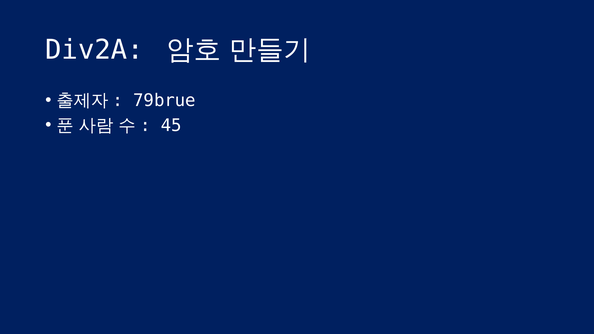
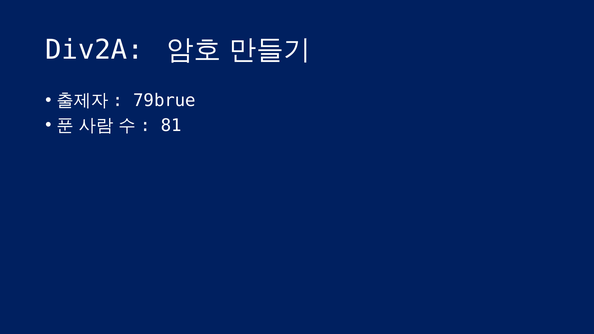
45: 45 -> 81 (171, 125)
